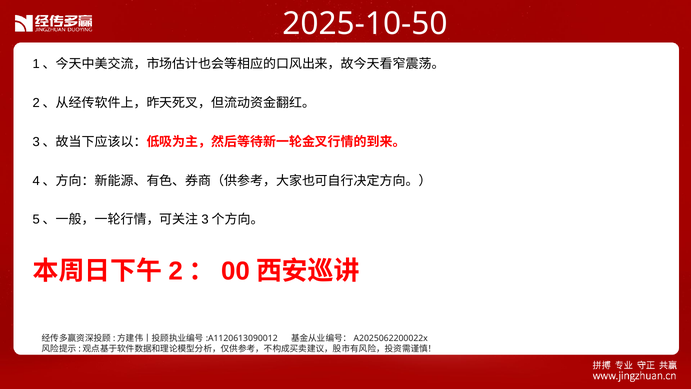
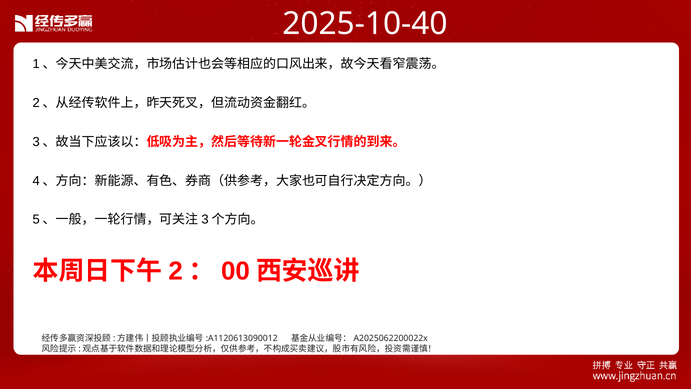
2025-10-50: 2025-10-50 -> 2025-10-40 (365, 24)
